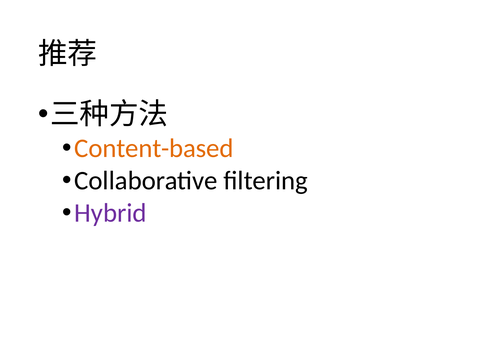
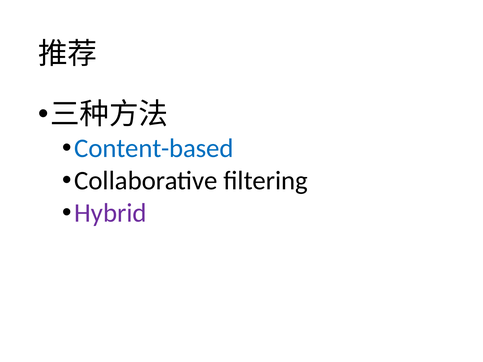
Content-based colour: orange -> blue (154, 148)
